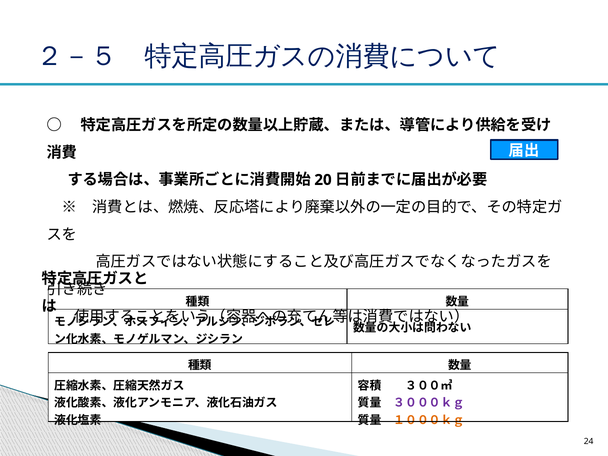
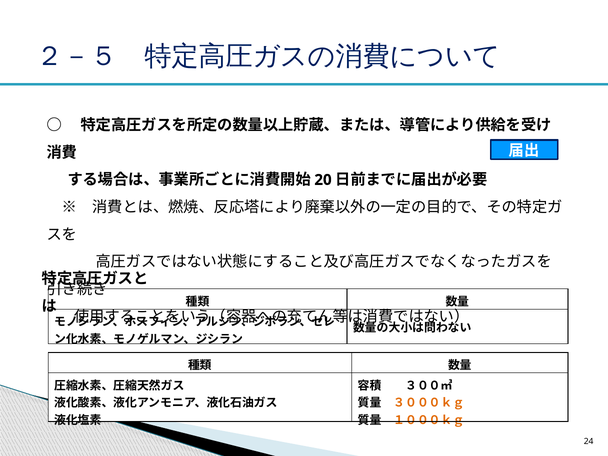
３０００ｋｇ colour: purple -> orange (429, 403)
